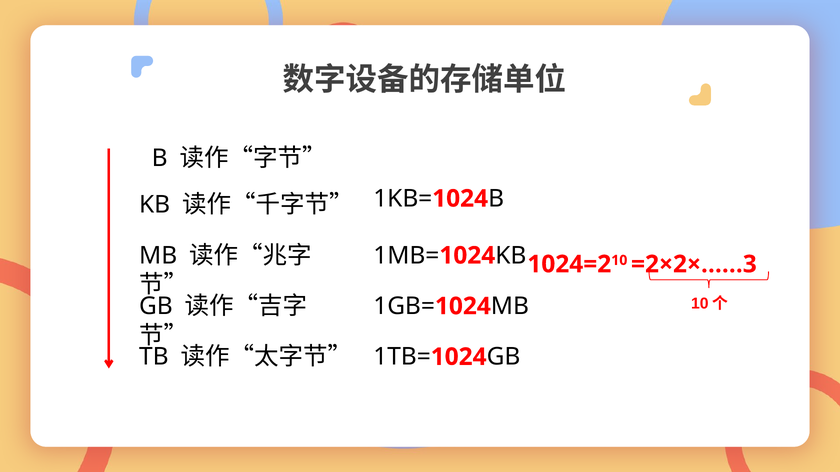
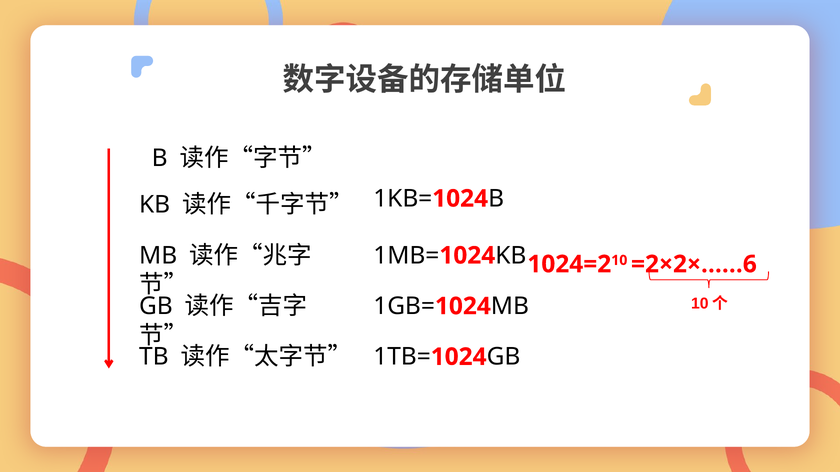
=2×2×……3: =2×2×……3 -> =2×2×……6 (694, 264)
